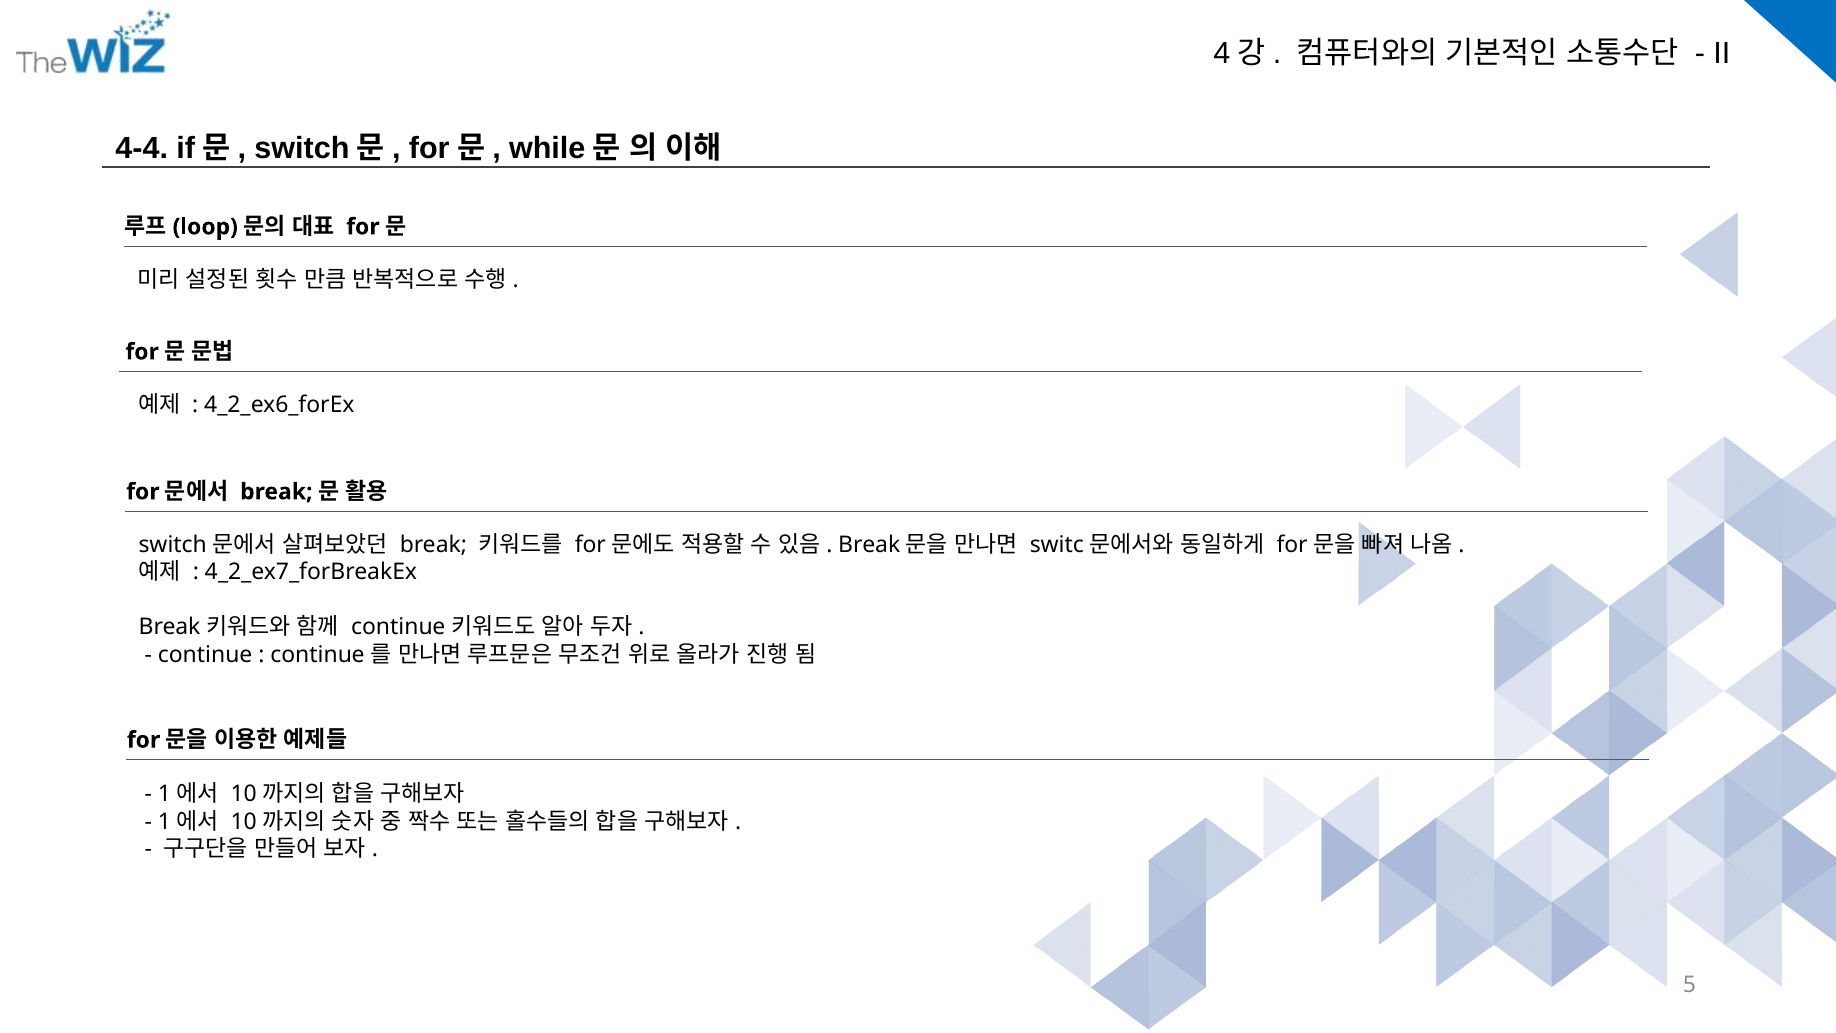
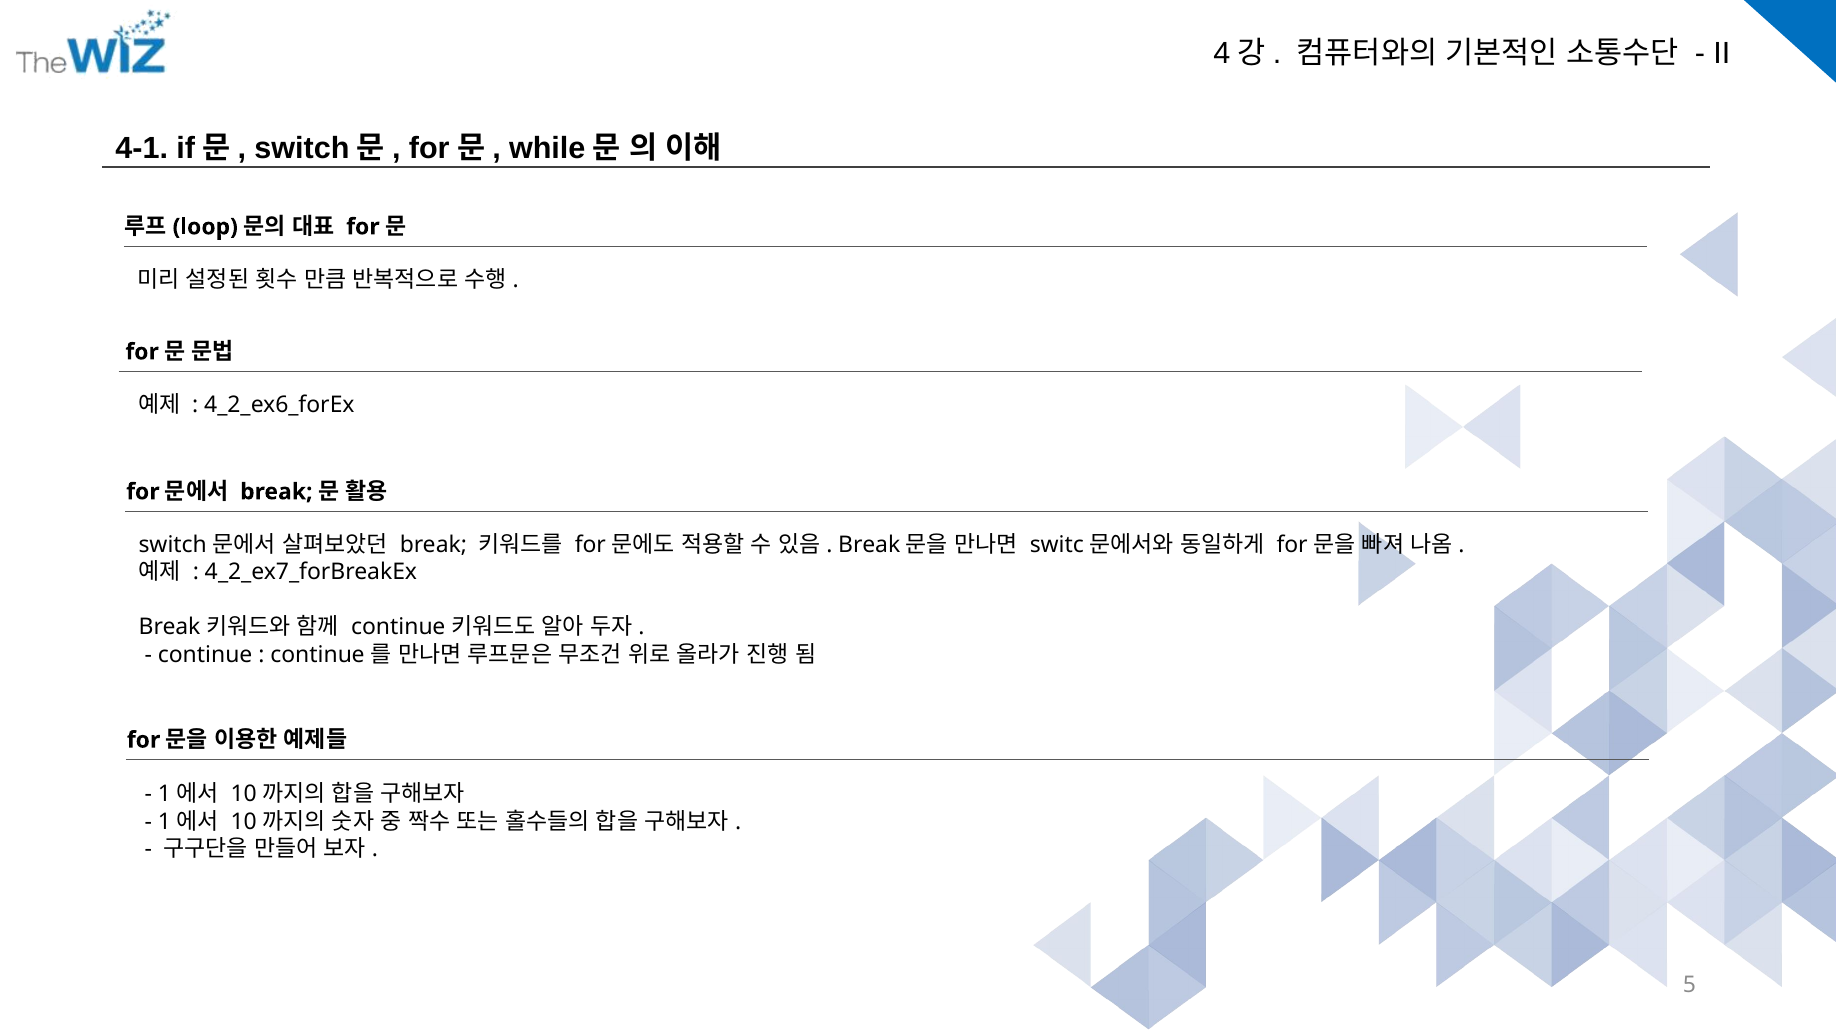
4-4: 4-4 -> 4-1 (142, 148)
